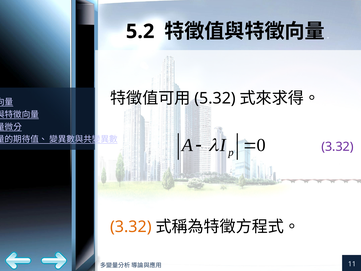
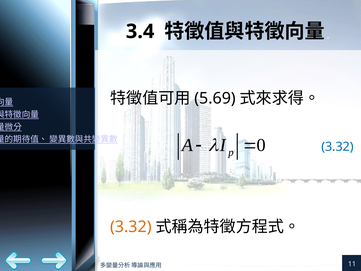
5.2: 5.2 -> 3.4 (140, 31)
5.32: 5.32 -> 5.69 (215, 98)
3.32 colour: purple -> blue (337, 147)
